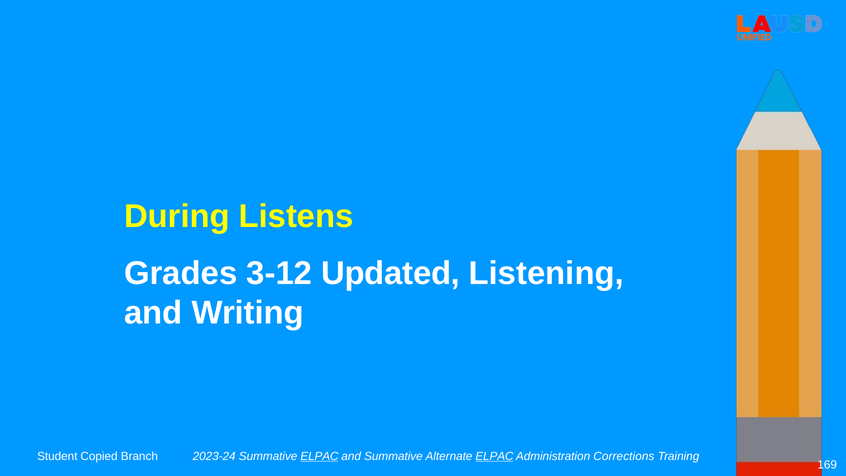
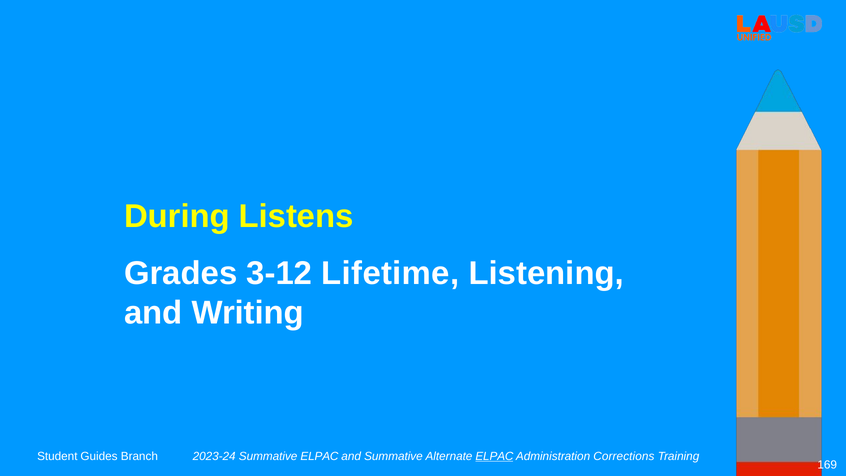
Updated: Updated -> Lifetime (390, 273)
Copied: Copied -> Guides (99, 456)
ELPAC underline: present -> none (319, 456)
